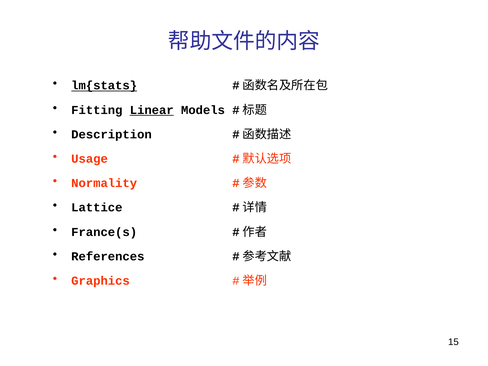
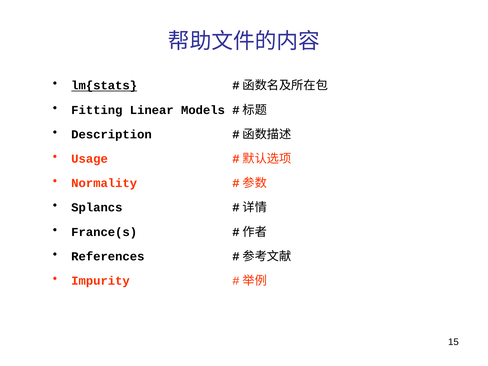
Linear underline: present -> none (152, 110)
Lattice: Lattice -> Splancs (97, 208)
Graphics: Graphics -> Impurity (101, 281)
